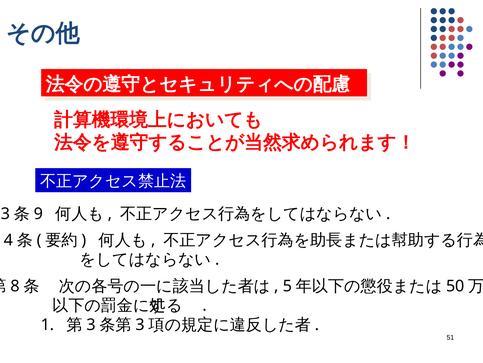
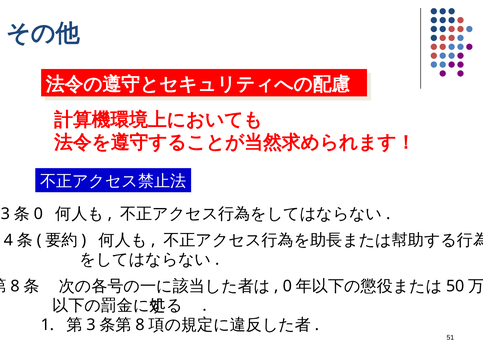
9: 9 -> 0 (38, 213)
5: 5 -> 0 (287, 286)
3: 3 -> 8 (140, 324)
